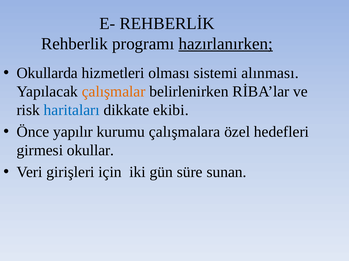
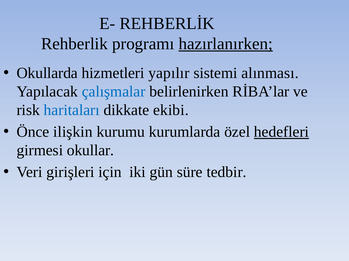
olması: olması -> yapılır (169, 73)
çalışmalar colour: orange -> blue (114, 92)
yapılır: yapılır -> ilişkin (73, 132)
çalışmalara: çalışmalara -> kurumlarda (185, 132)
hedefleri underline: none -> present (281, 132)
sunan: sunan -> tedbir (227, 173)
